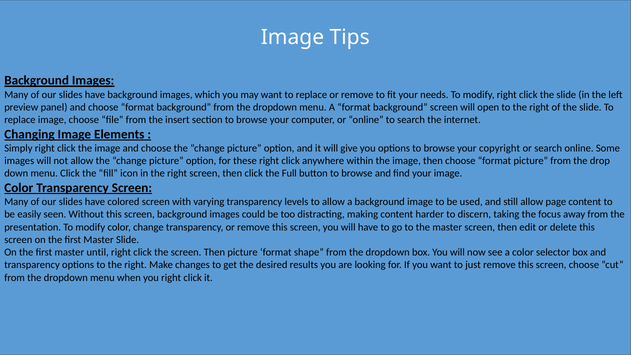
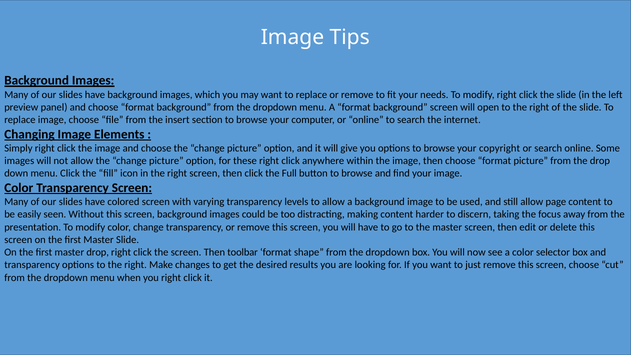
master until: until -> drop (98, 252)
Then picture: picture -> toolbar (243, 252)
